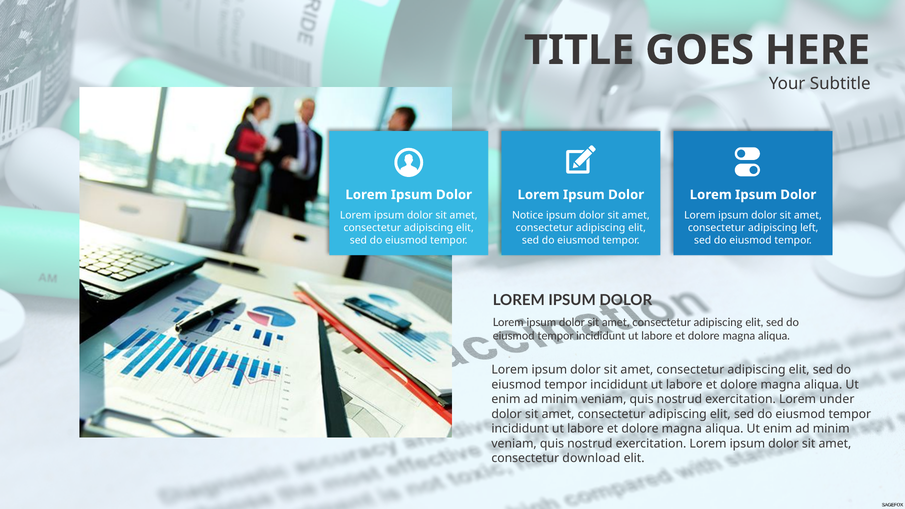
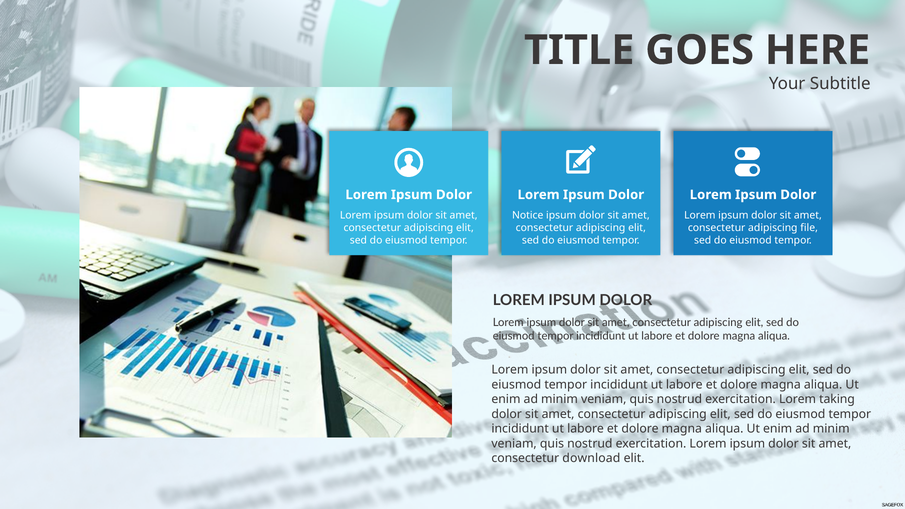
left: left -> file (809, 228)
under: under -> taking (837, 399)
